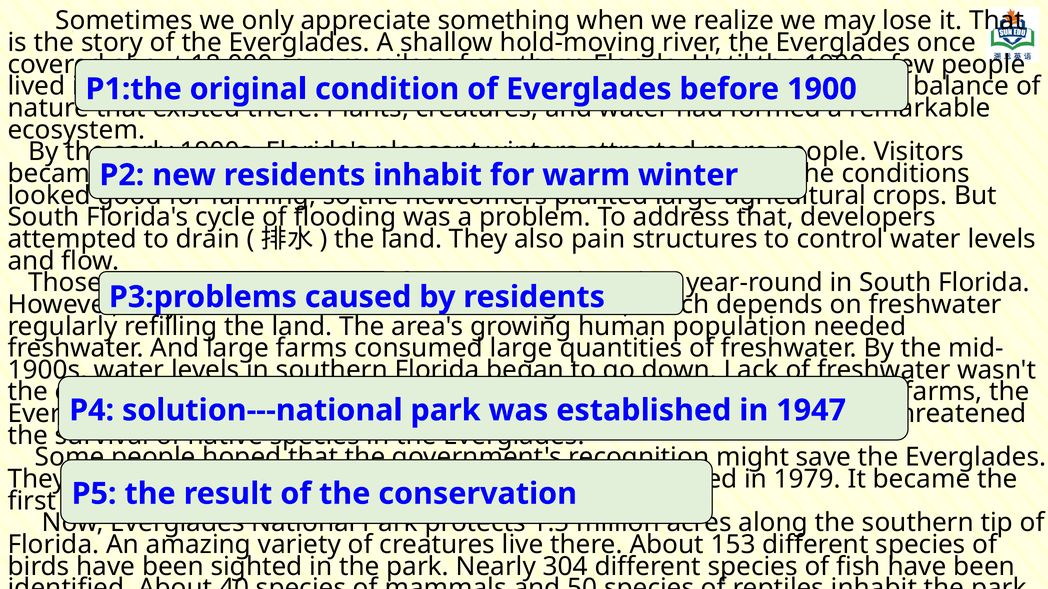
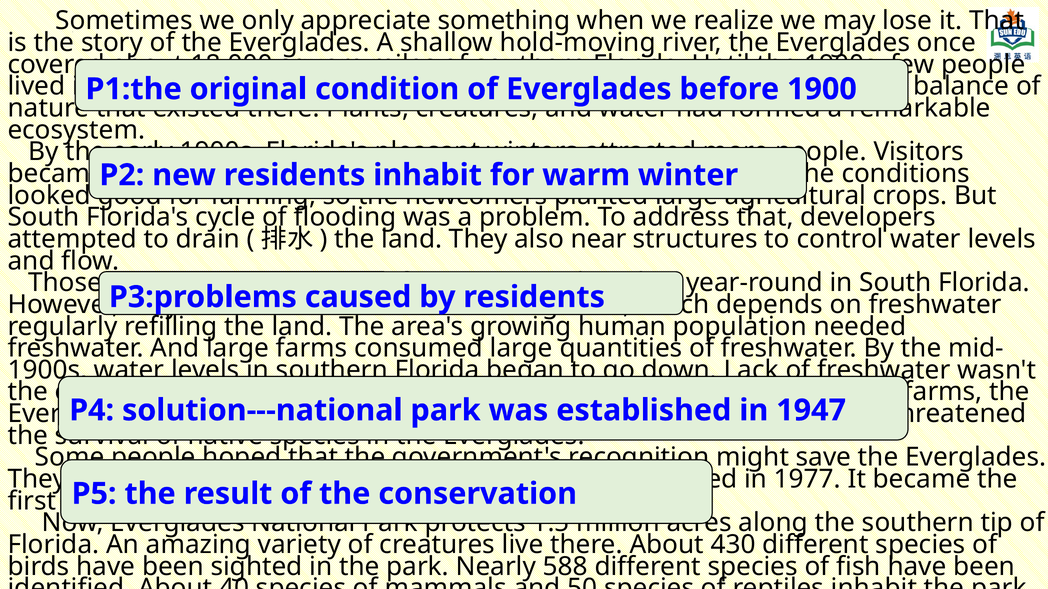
pain: pain -> near (599, 239)
1979: 1979 -> 1977 (807, 480)
153: 153 -> 430 (733, 545)
304: 304 -> 588 (565, 567)
